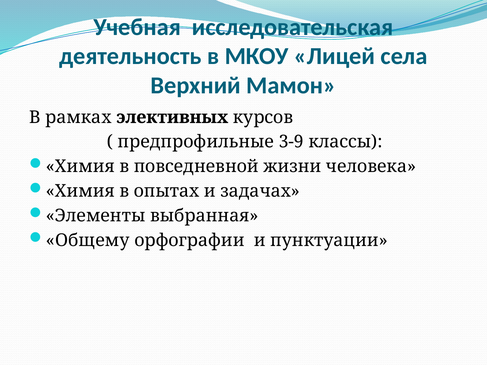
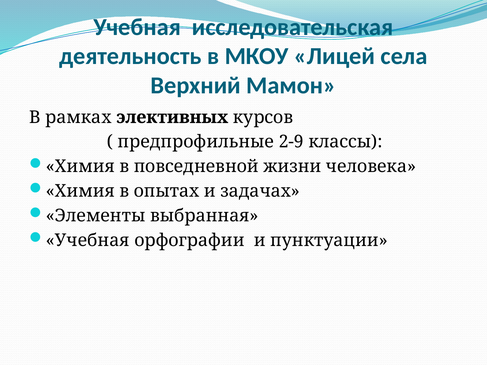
3-9: 3-9 -> 2-9 (291, 142)
Общему: Общему -> Учебная (88, 241)
